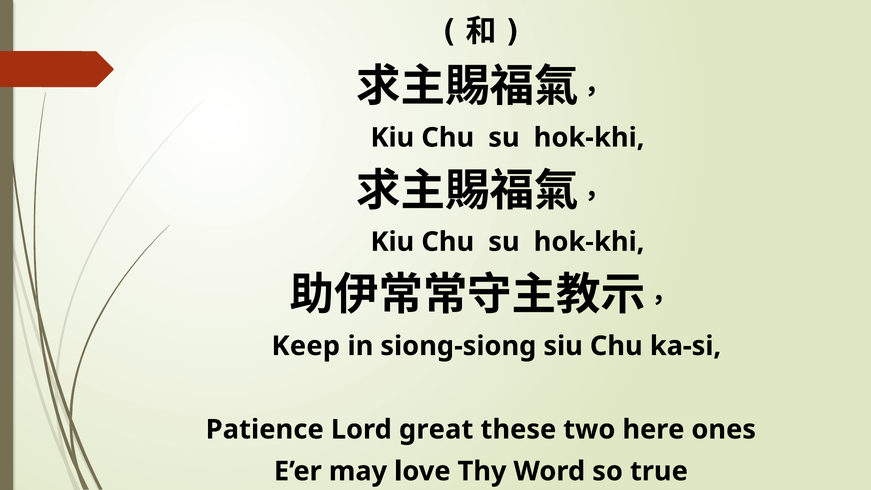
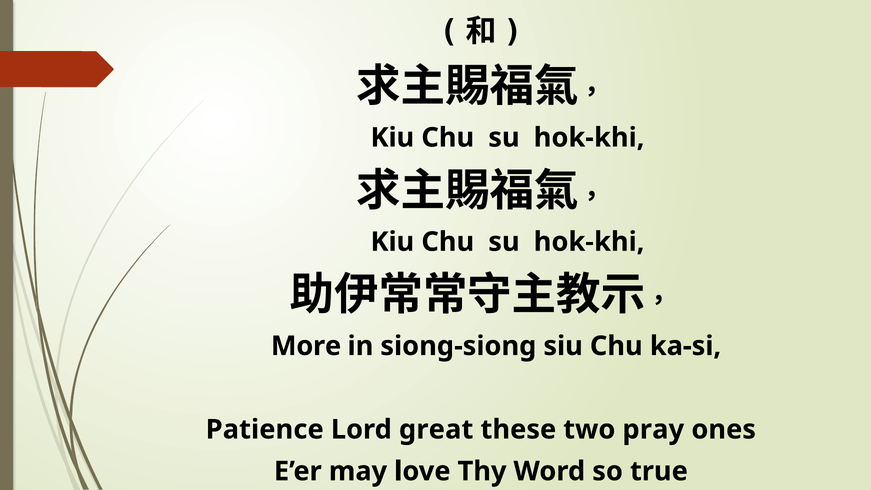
Keep: Keep -> More (306, 346)
here: here -> pray (653, 429)
